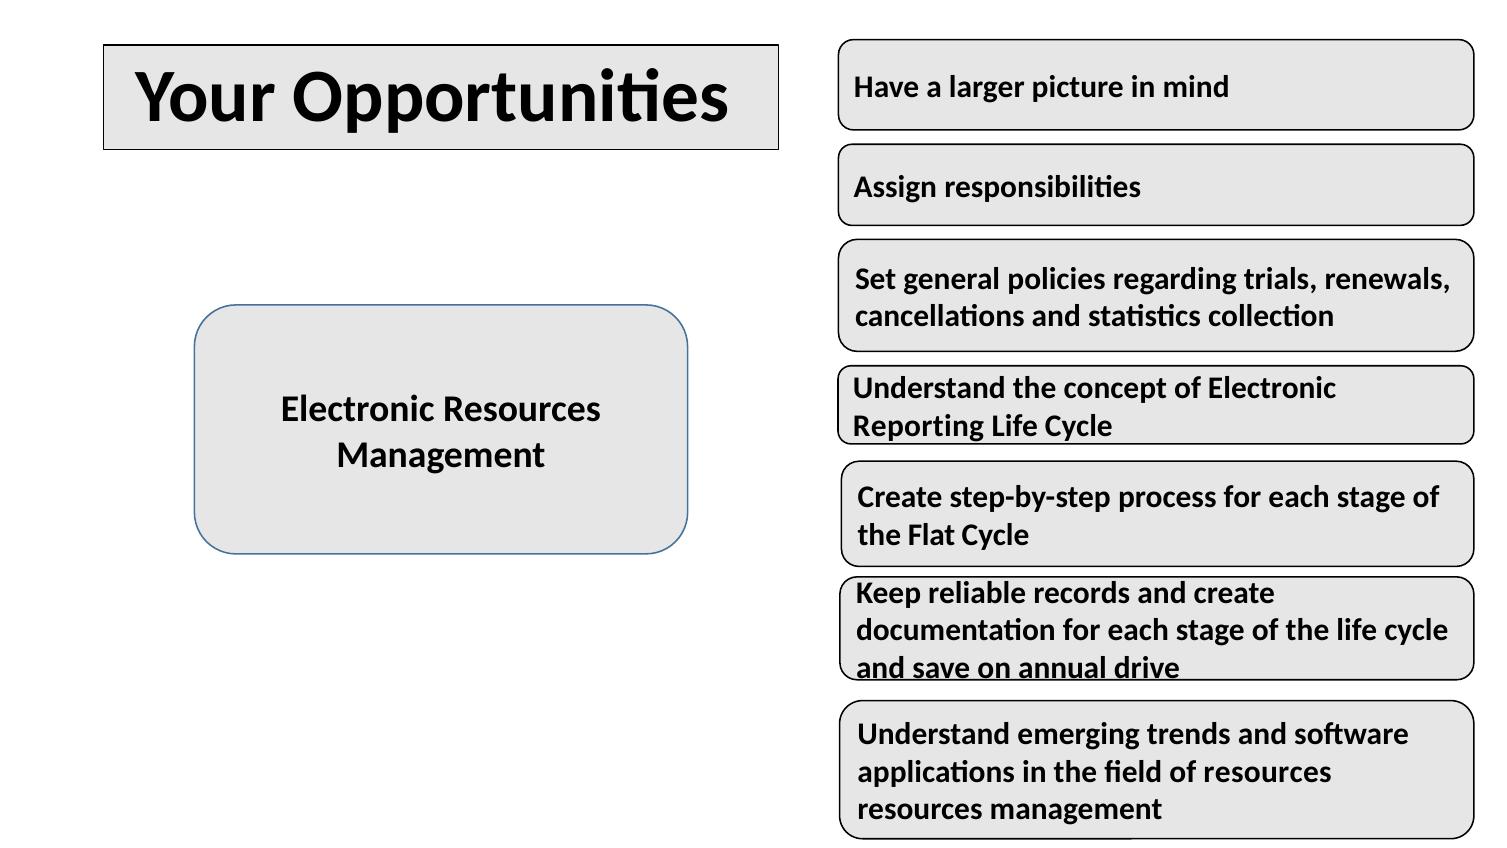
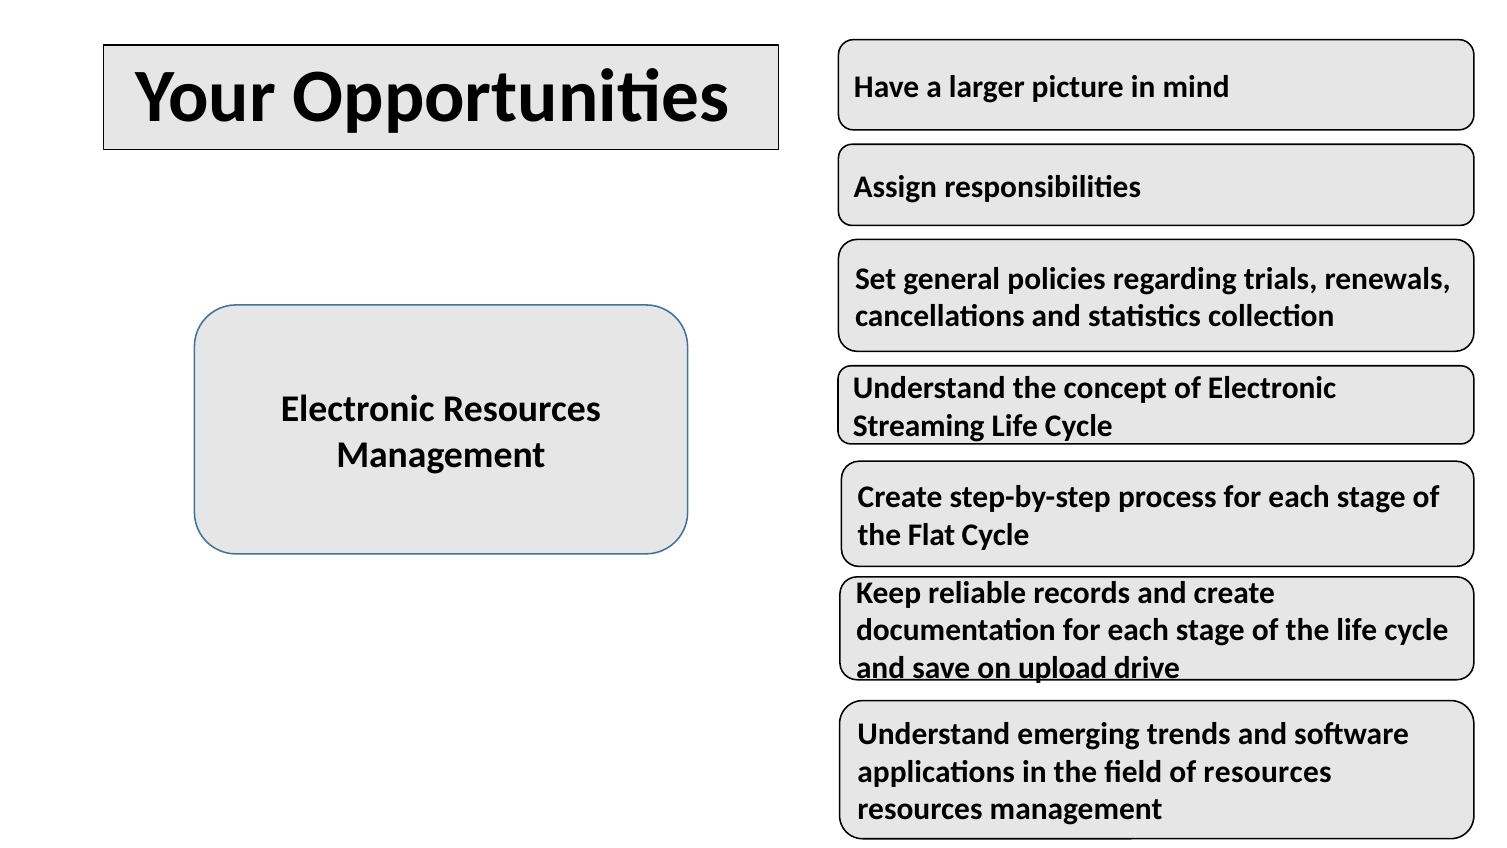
Reporting: Reporting -> Streaming (919, 426)
annual: annual -> upload (1063, 668)
